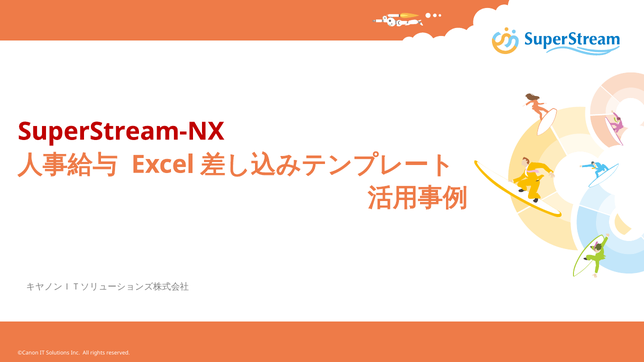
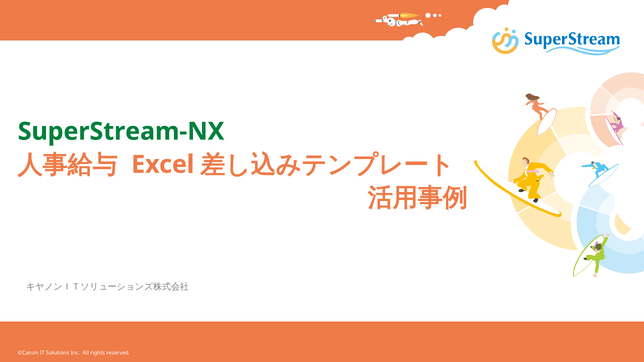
SuperStream-NX colour: red -> green (121, 132)
